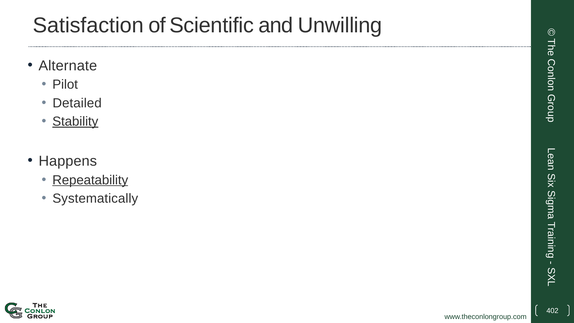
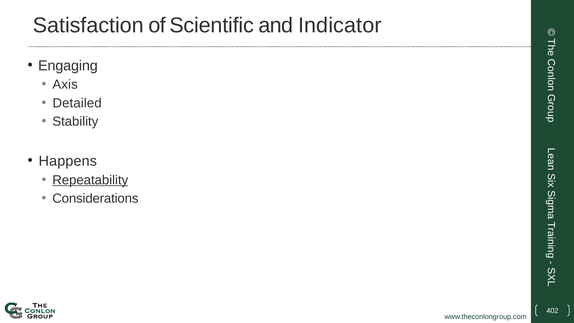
Unwilling: Unwilling -> Indicator (340, 26)
Alternate: Alternate -> Engaging (68, 66)
Pilot: Pilot -> Axis (65, 85)
Stability underline: present -> none (75, 121)
Systematically: Systematically -> Considerations (95, 198)
